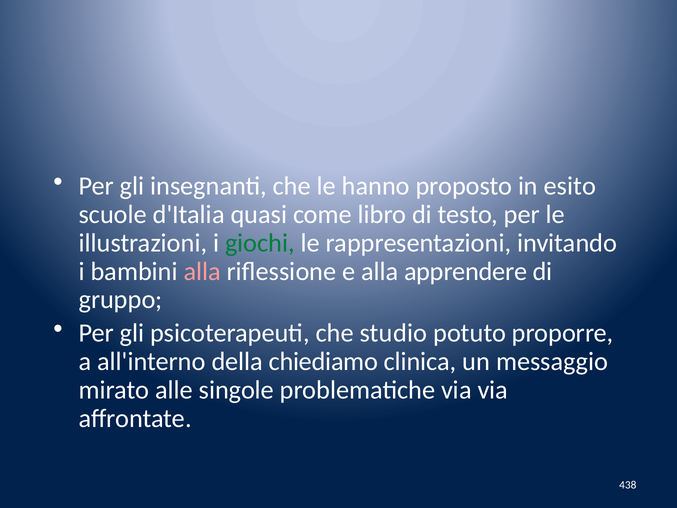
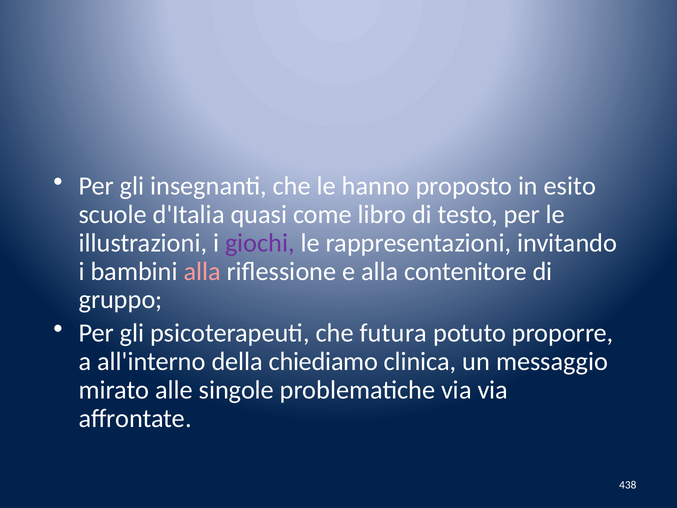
giochi colour: green -> purple (260, 243)
apprendere: apprendere -> contenitore (466, 271)
studio: studio -> futura (393, 333)
